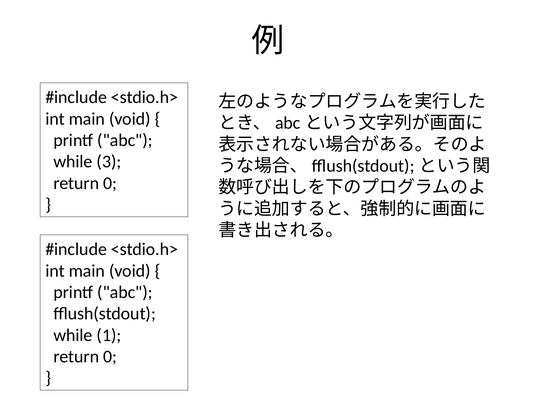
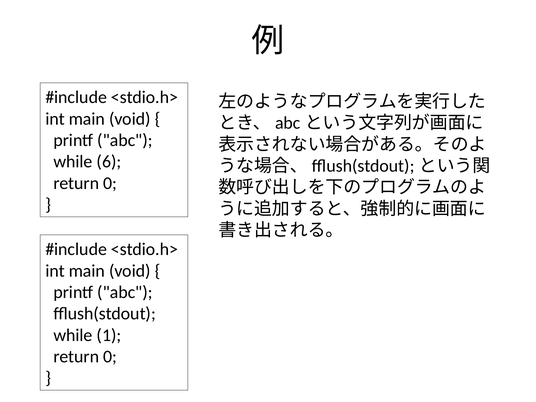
3: 3 -> 6 (109, 162)
